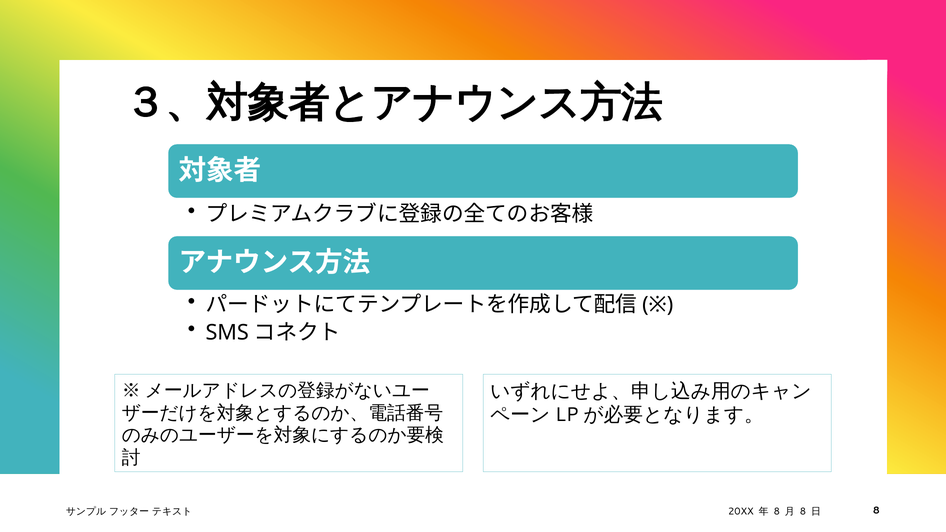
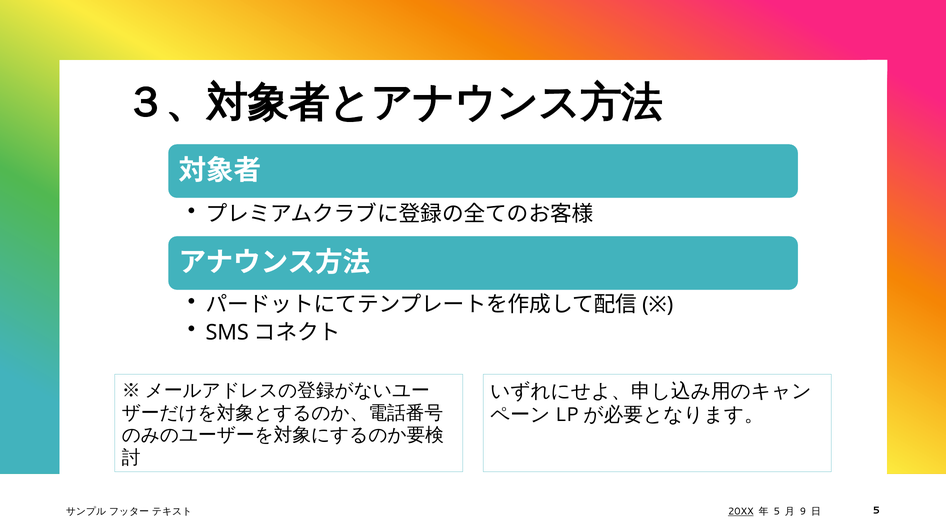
20XX underline: none -> present (741, 511)
8: 8 -> 5 (777, 511)
8: 8 -> 9 (803, 511)
8: 8 -> 5 (876, 510)
